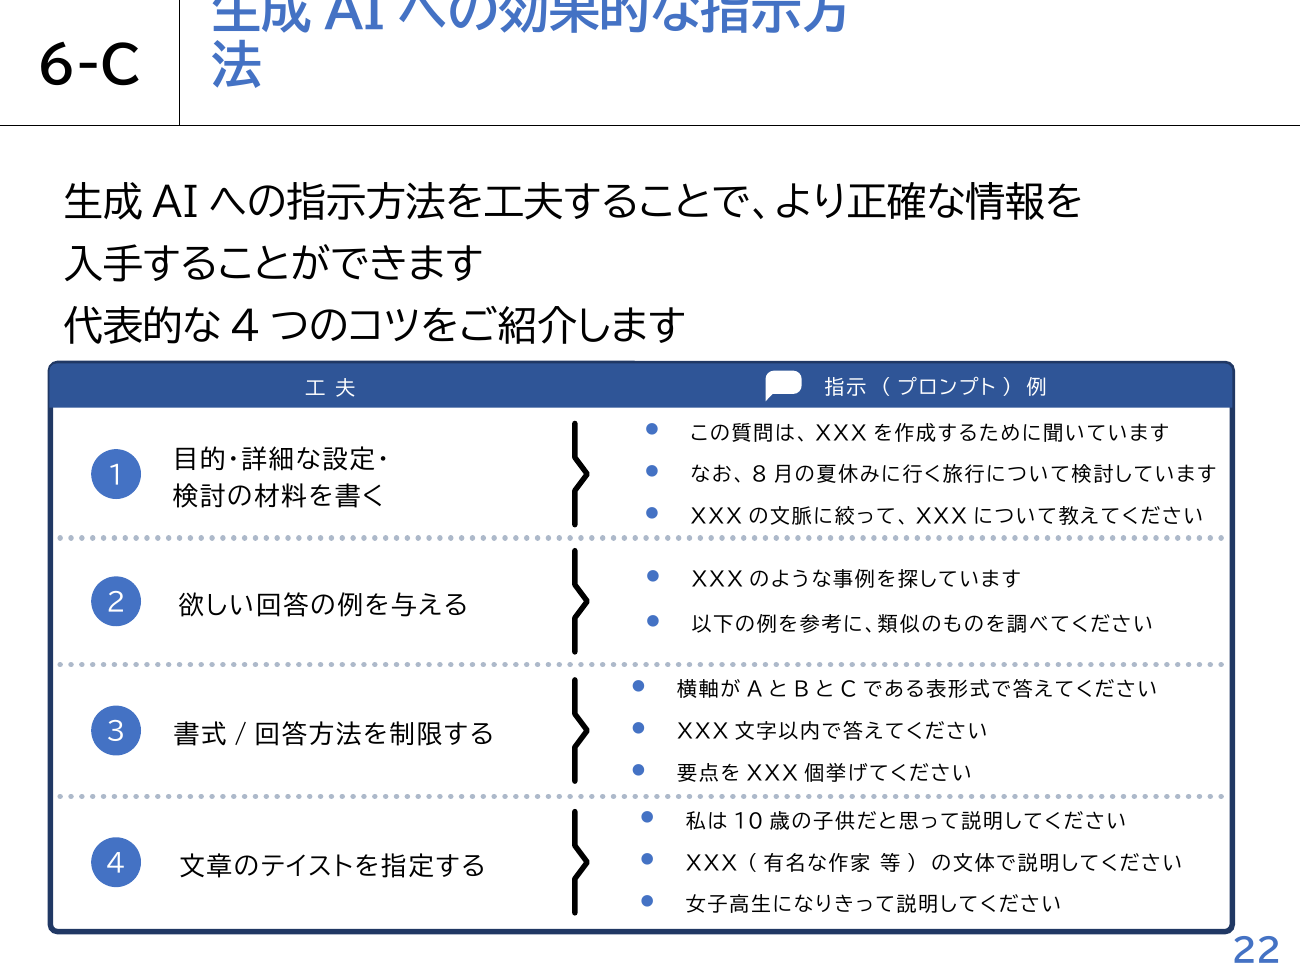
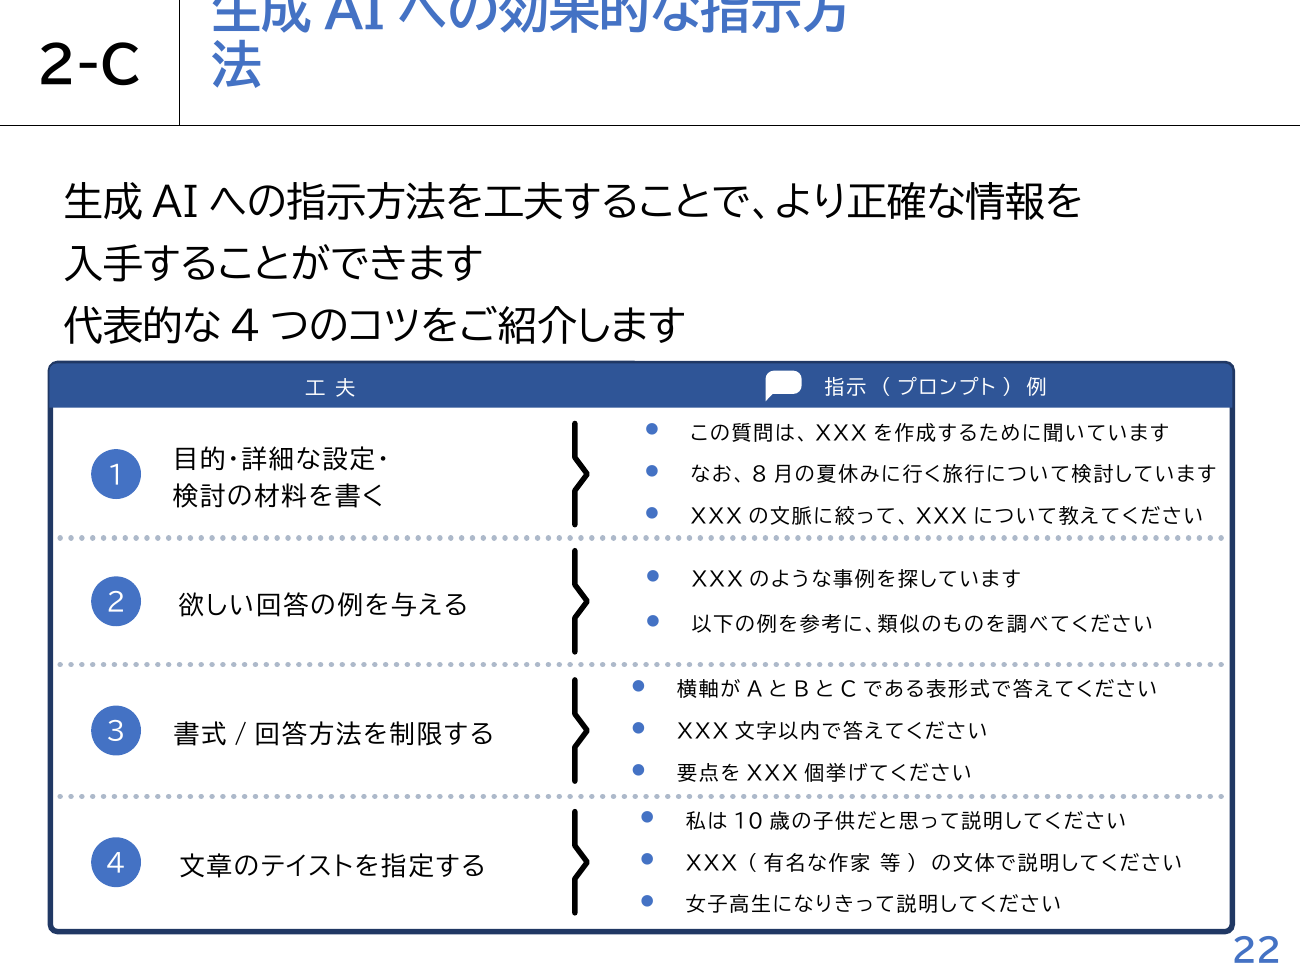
6-C: 6-C -> 2-C (90, 67)
